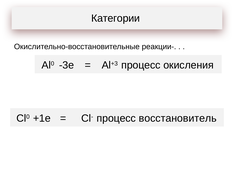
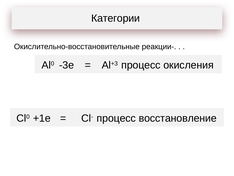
восстановитель: восстановитель -> восстановление (178, 118)
